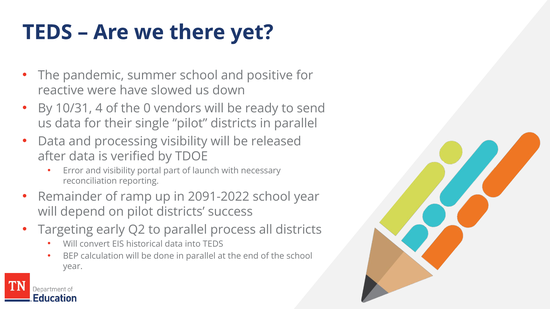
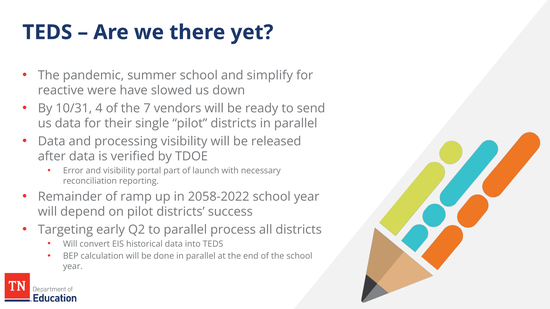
positive: positive -> simplify (270, 75)
0: 0 -> 7 (147, 108)
2091-2022: 2091-2022 -> 2058-2022 (219, 197)
